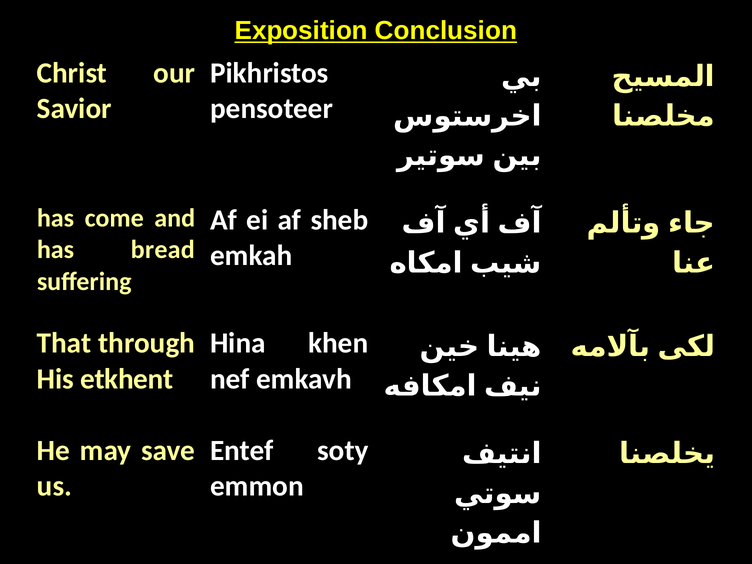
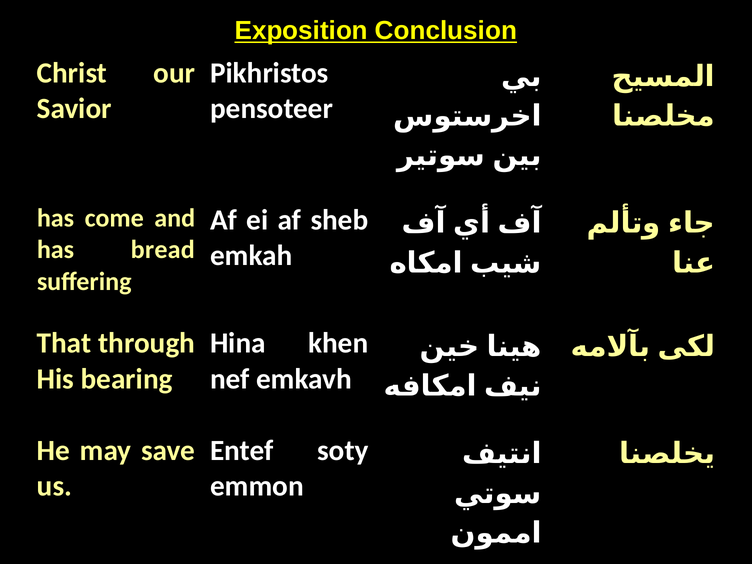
etkhent: etkhent -> bearing (127, 379)
